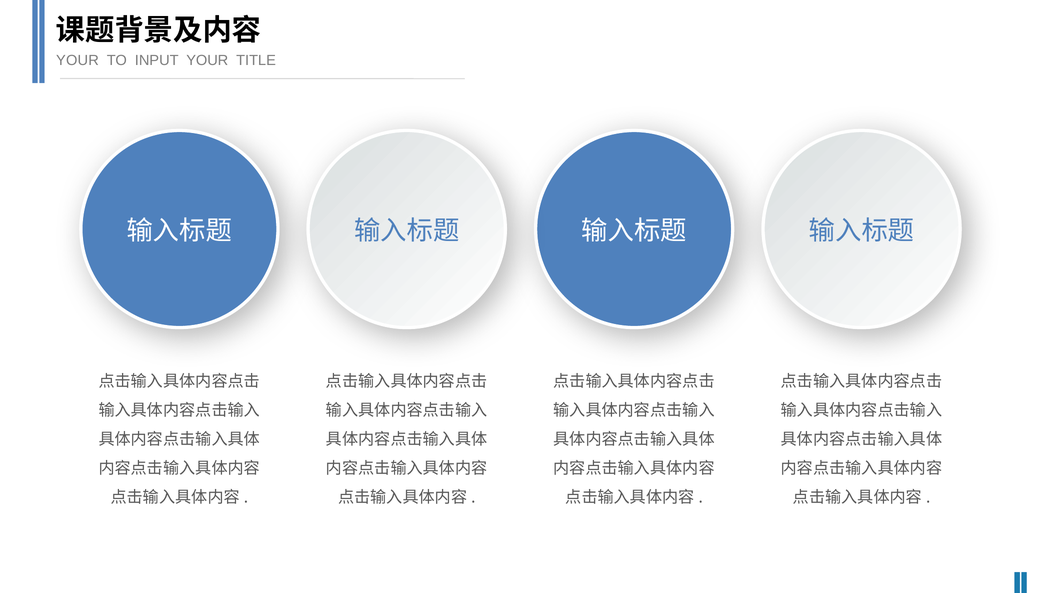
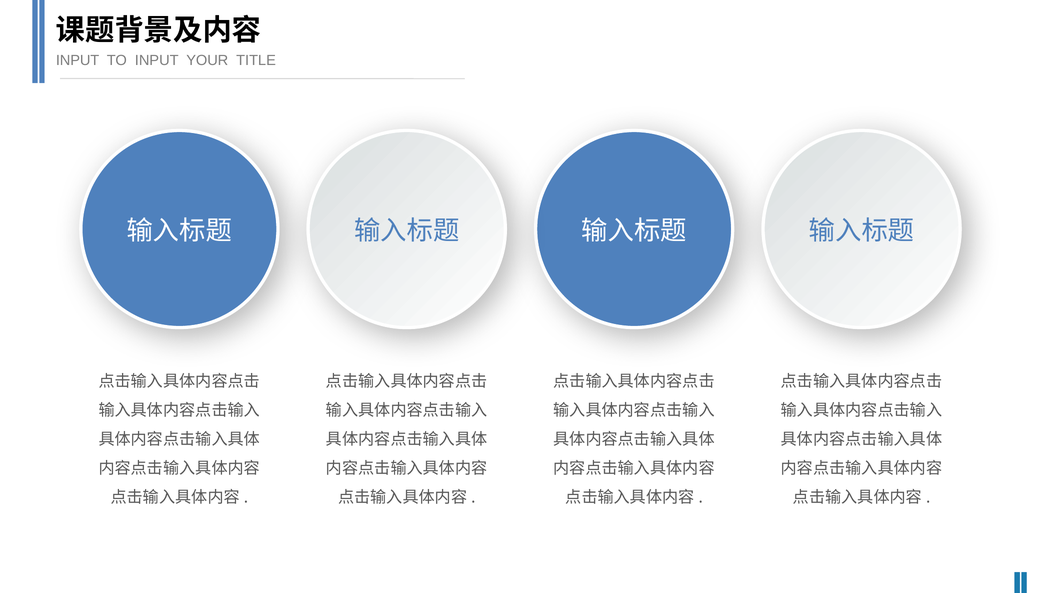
YOUR: YOUR -> INPUT (78, 60)
